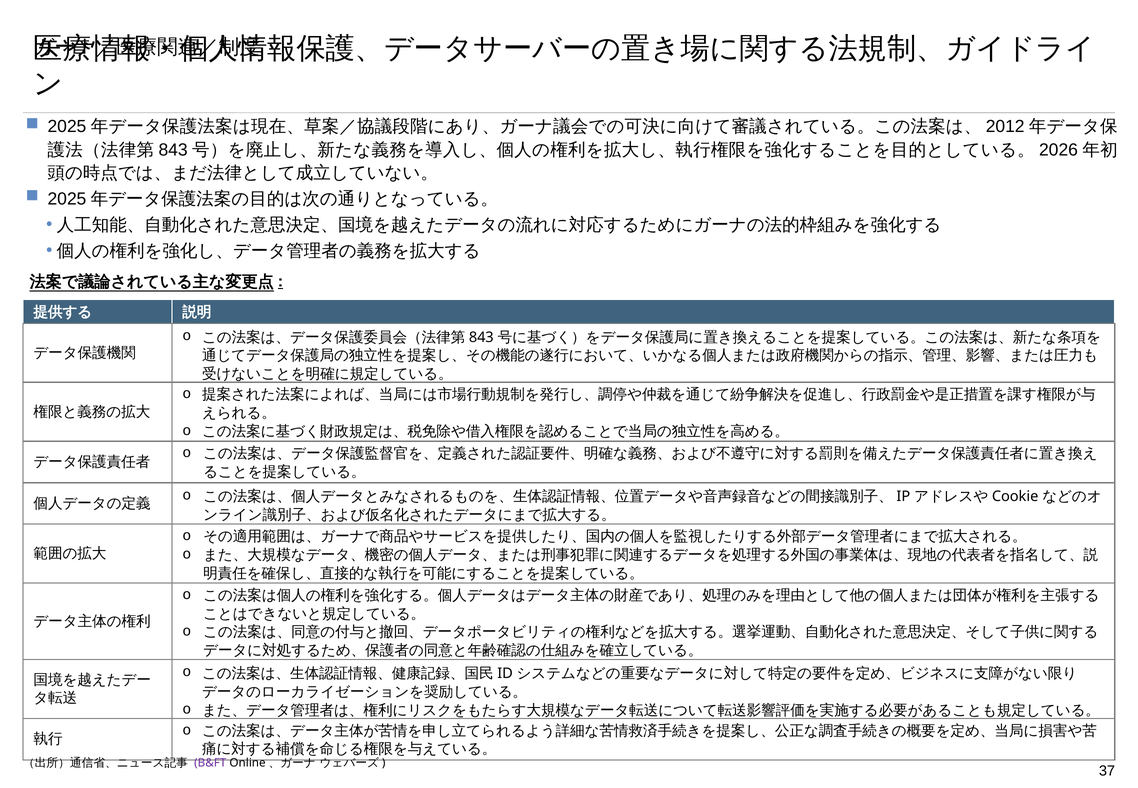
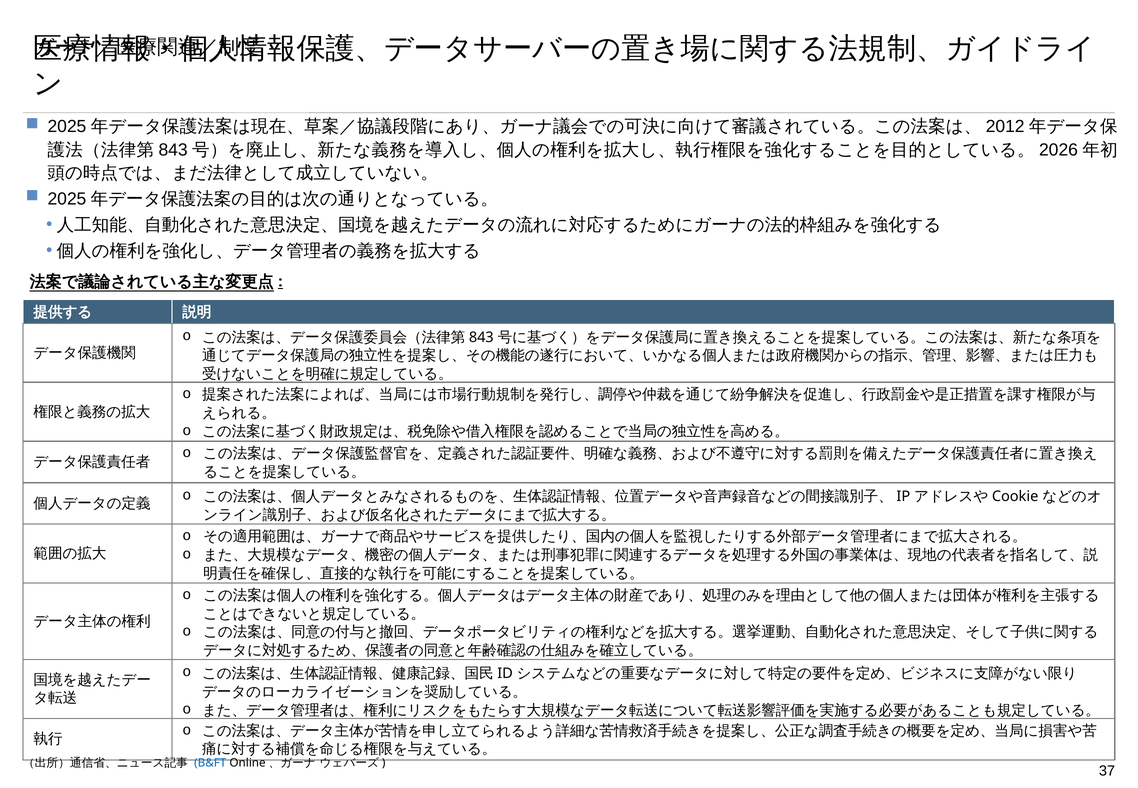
B&FT colour: purple -> blue (210, 763)
